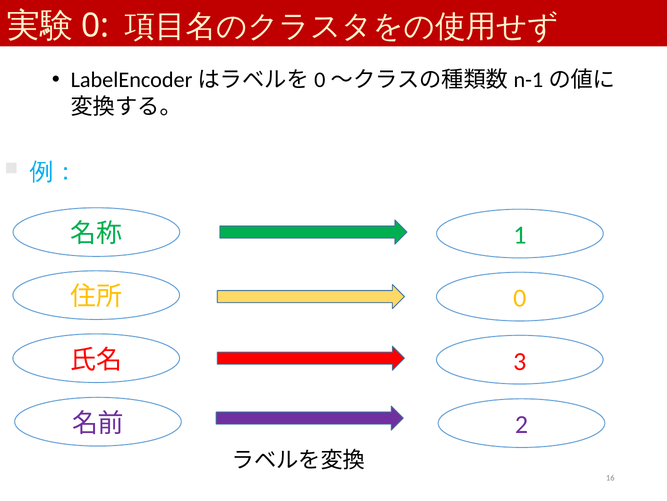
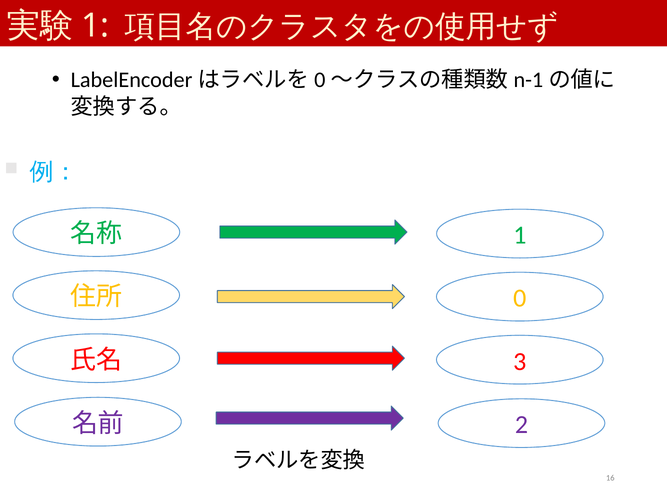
0: 0 -> 1 (95, 26)
